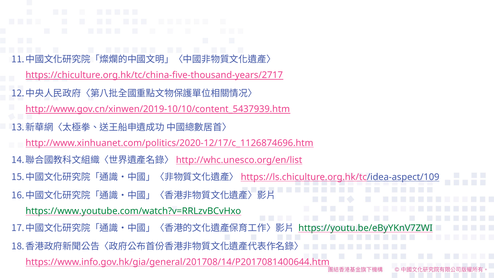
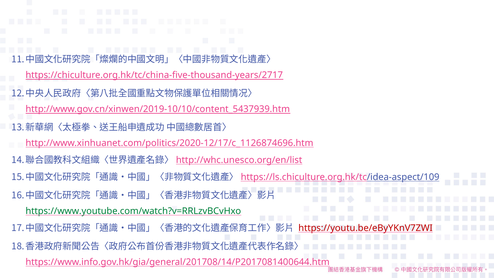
https://youtu.be/eByYKnV7ZWI colour: green -> red (366, 228)
